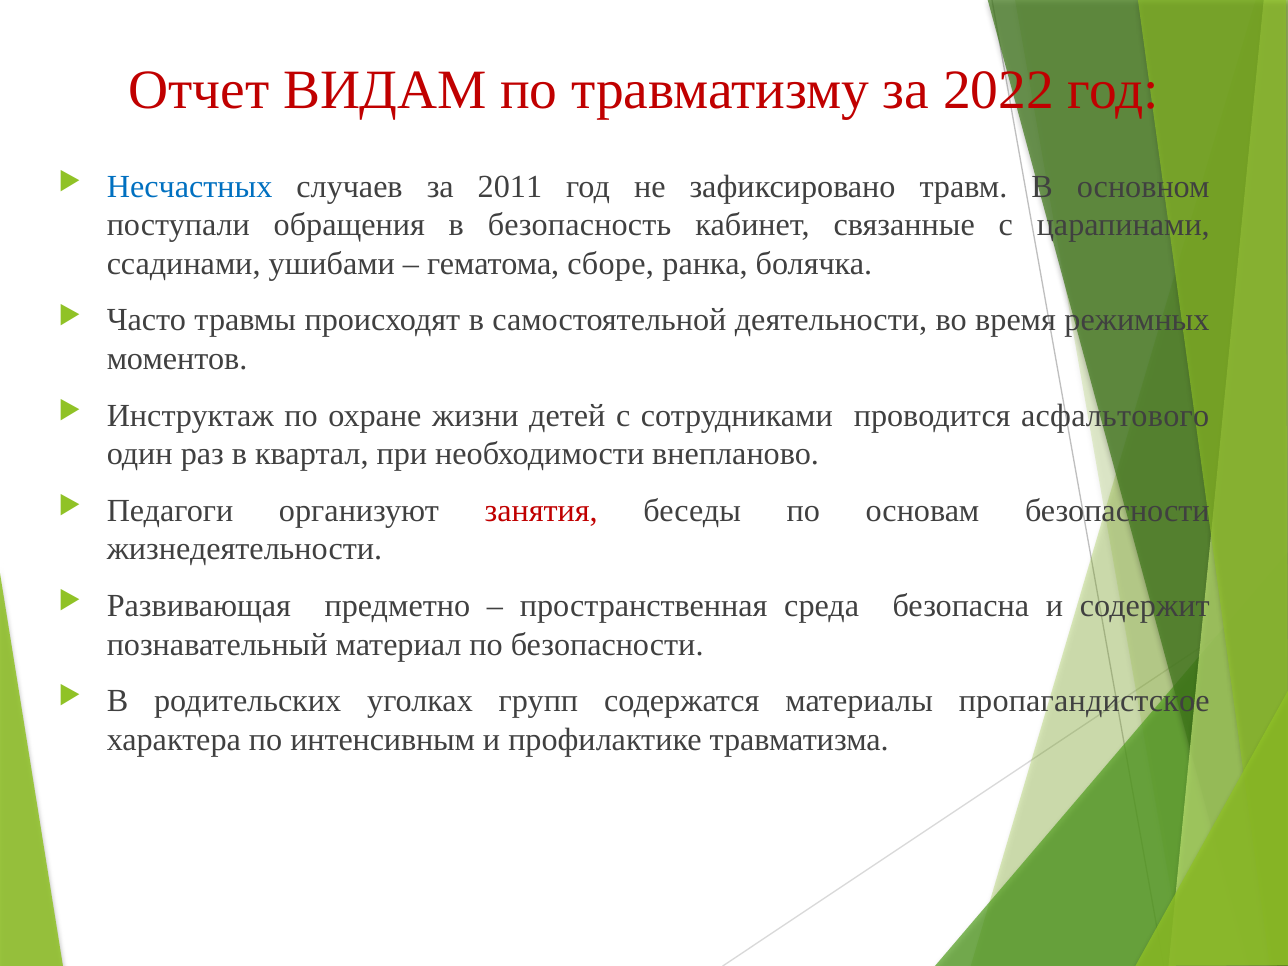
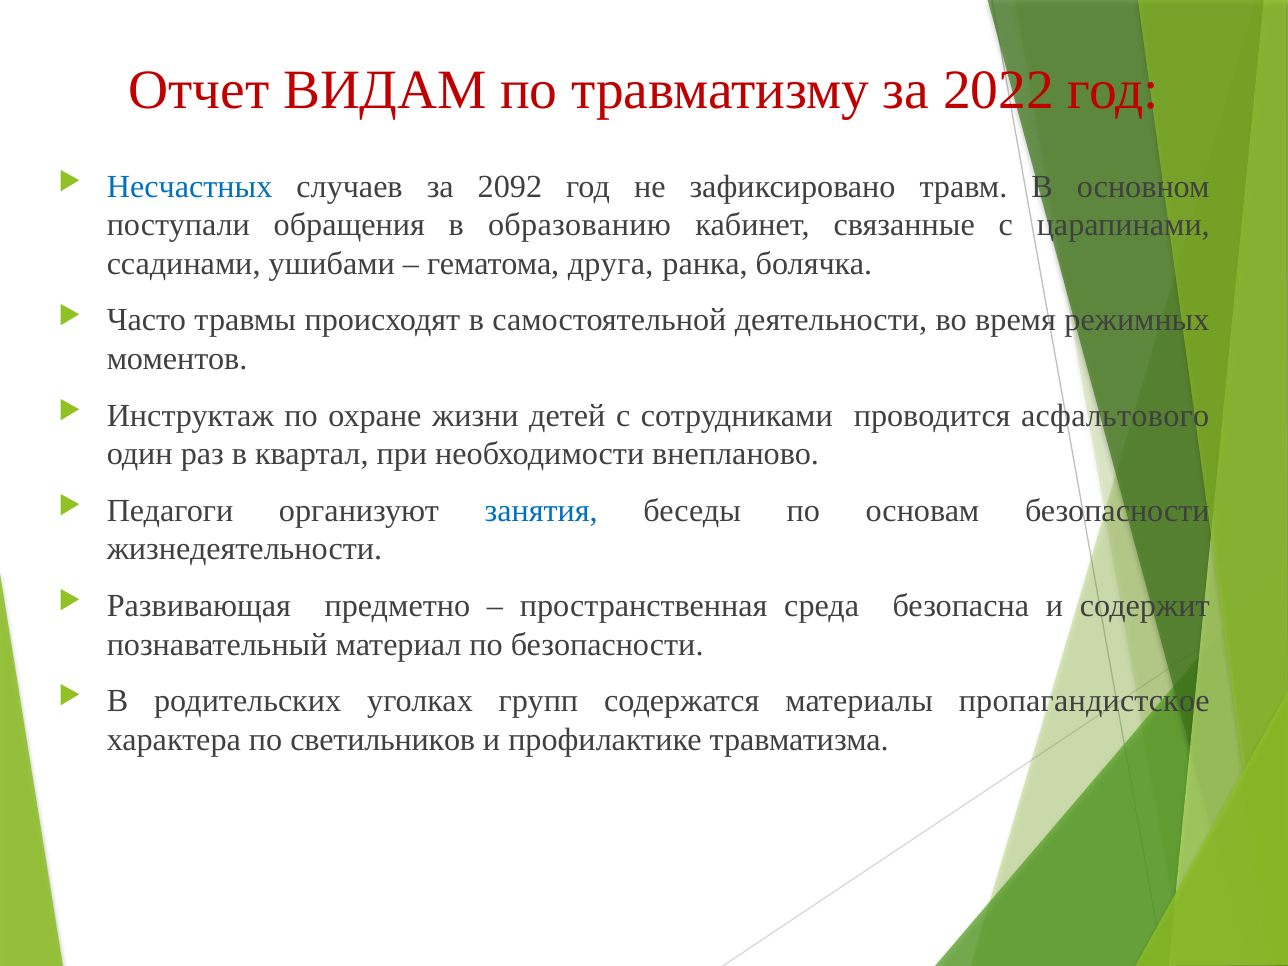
2011: 2011 -> 2092 (510, 186)
безопасность: безопасность -> образованию (579, 225)
сборе: сборе -> друга (611, 264)
занятия colour: red -> blue (541, 511)
интенсивным: интенсивным -> светильников (383, 740)
